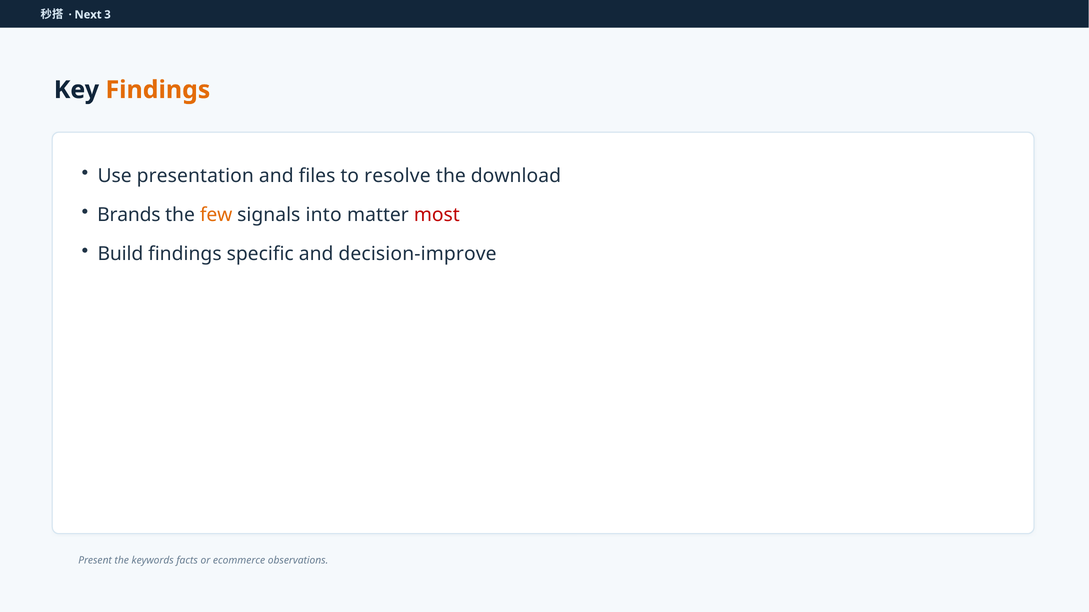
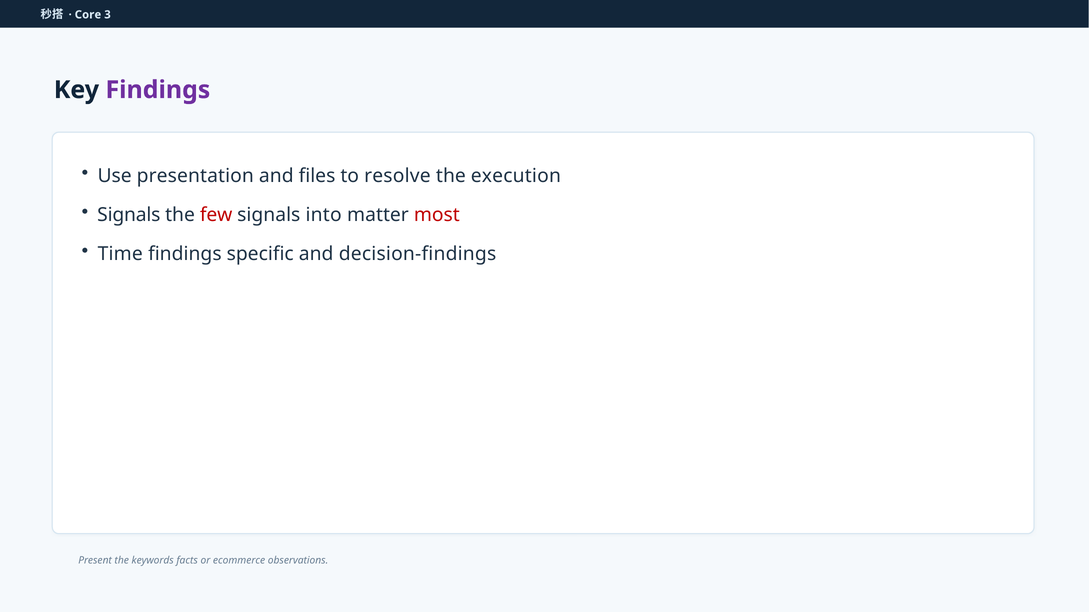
Next: Next -> Core (88, 15)
Findings colour: orange -> purple (158, 90)
download: download -> execution (516, 176)
Brands: Brands -> Signals (129, 215)
few colour: orange -> red (216, 215)
Build: Build -> Time (120, 254)
decision-improve: decision-improve -> decision-findings (418, 254)
